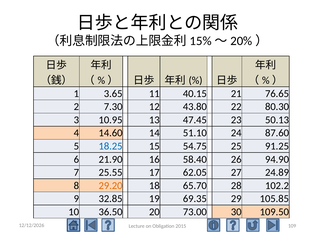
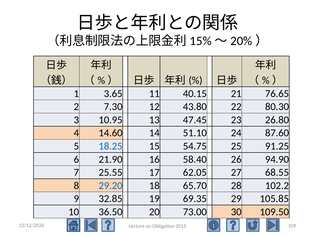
50.13: 50.13 -> 26.80 (277, 120)
24.89: 24.89 -> 68.55 (277, 173)
29.20 colour: orange -> blue (111, 186)
